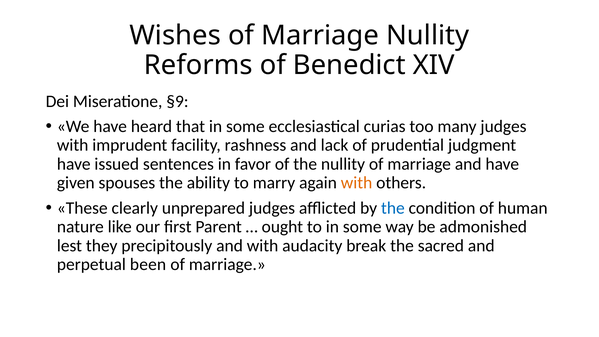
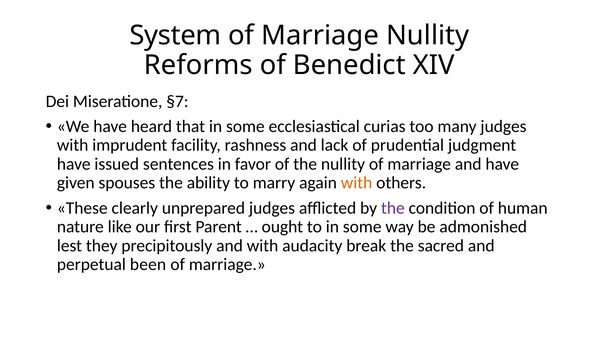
Wishes: Wishes -> System (175, 35)
§9: §9 -> §7 (177, 101)
the colour: blue -> purple (393, 208)
